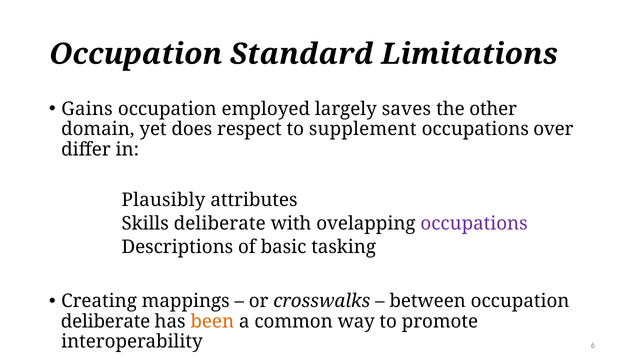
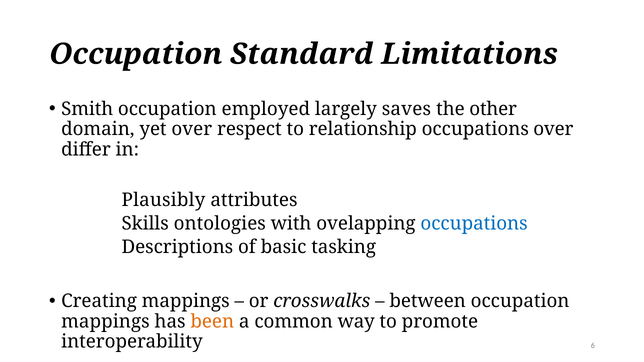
Gains: Gains -> Smith (87, 109)
yet does: does -> over (192, 129)
supplement: supplement -> relationship (363, 129)
Skills deliberate: deliberate -> ontologies (220, 224)
occupations colour: purple -> blue (474, 224)
deliberate: deliberate -> mappings (105, 322)
